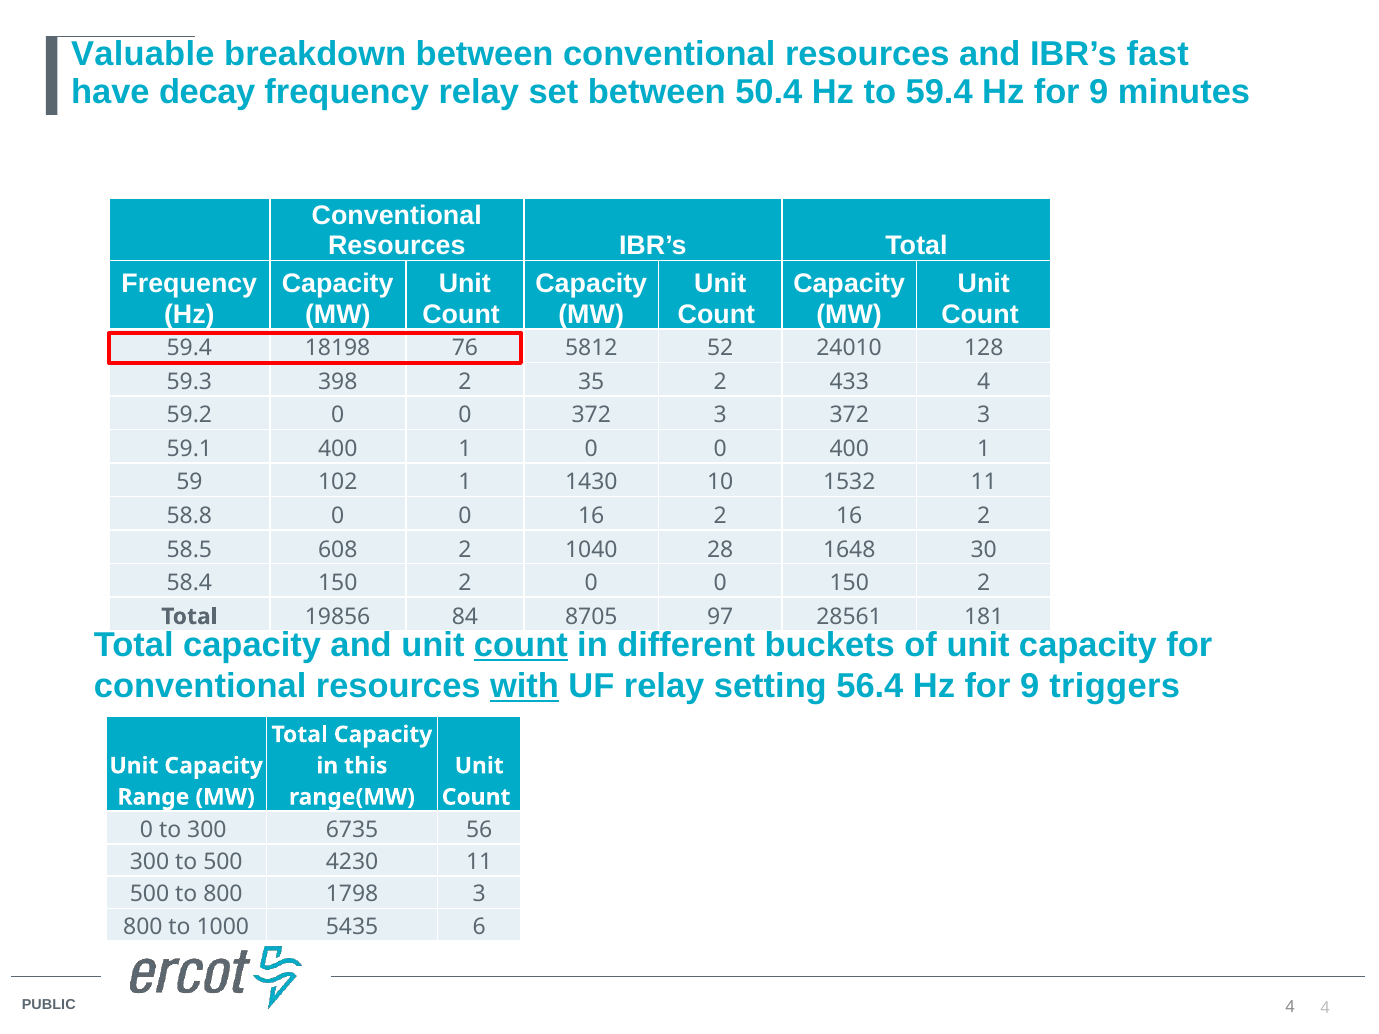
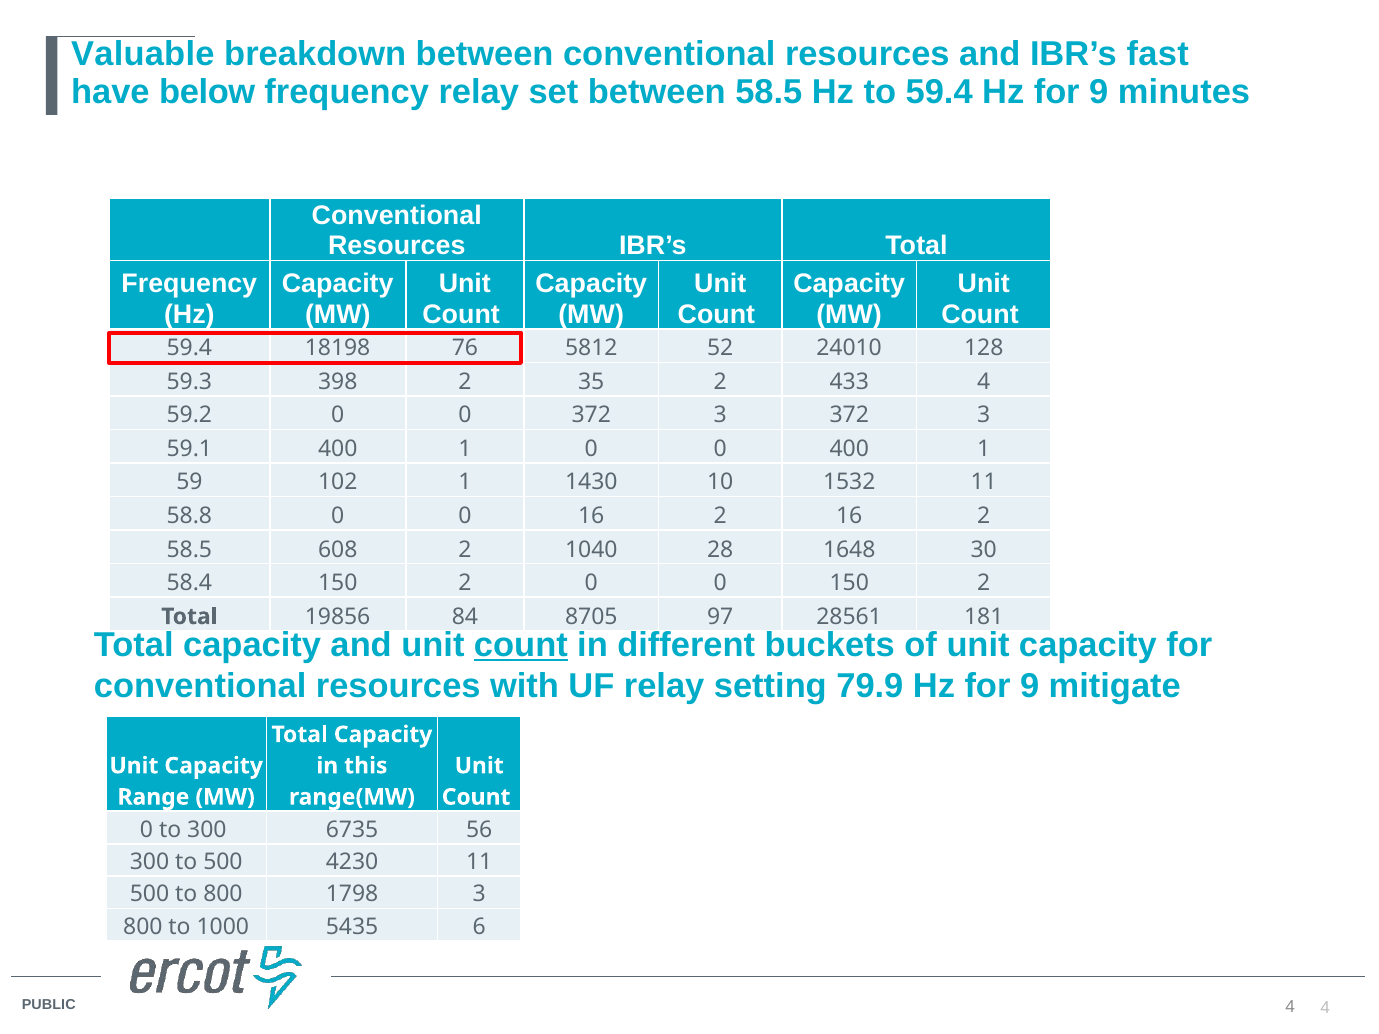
decay: decay -> below (207, 92)
between 50.4: 50.4 -> 58.5 (769, 92)
with underline: present -> none (524, 687)
56.4: 56.4 -> 79.9 (870, 687)
triggers: triggers -> mitigate (1115, 687)
